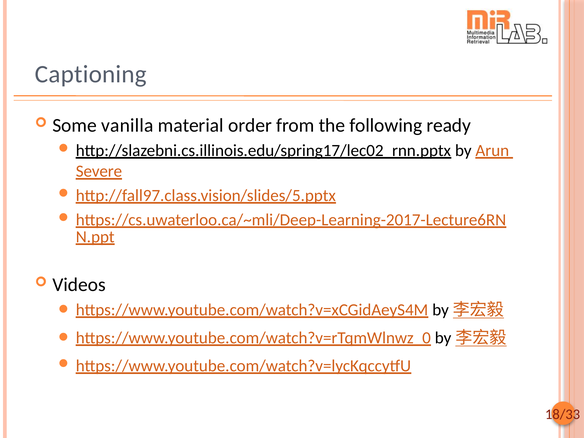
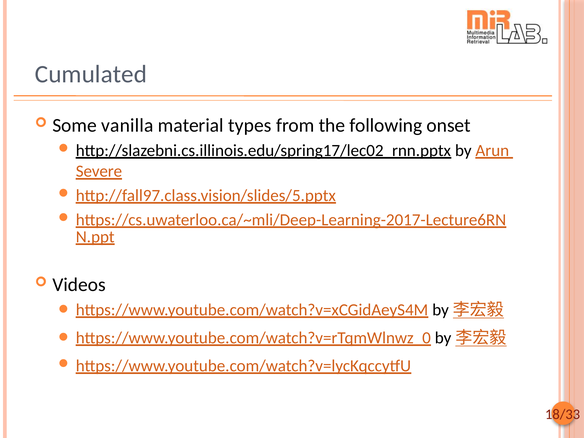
Captioning: Captioning -> Cumulated (91, 74)
order: order -> types (250, 125)
ready: ready -> onset (449, 125)
